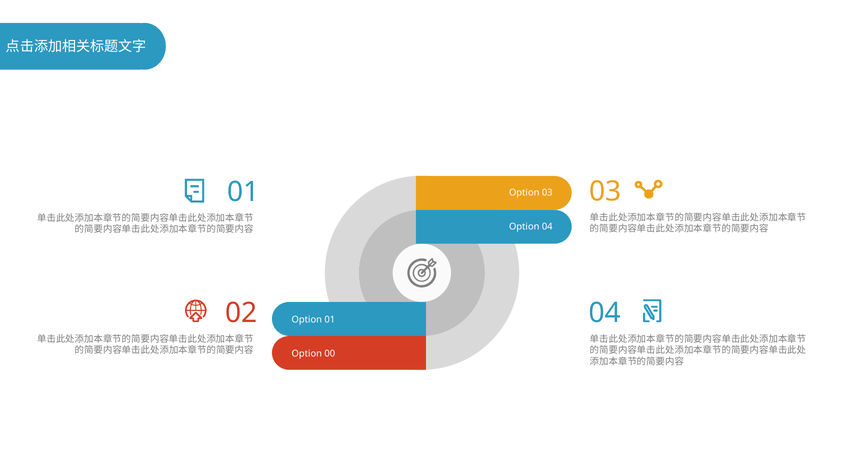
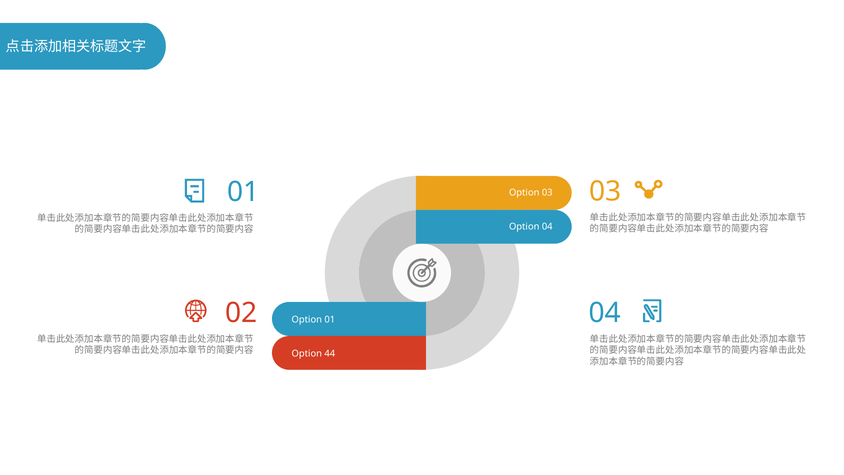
00: 00 -> 44 (330, 353)
